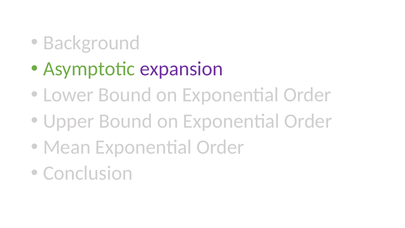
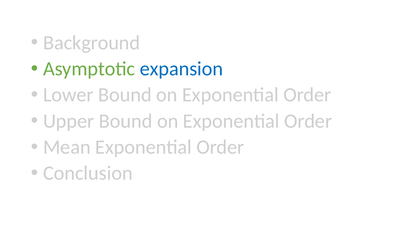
expansion colour: purple -> blue (181, 69)
